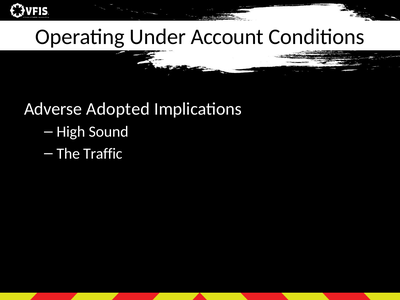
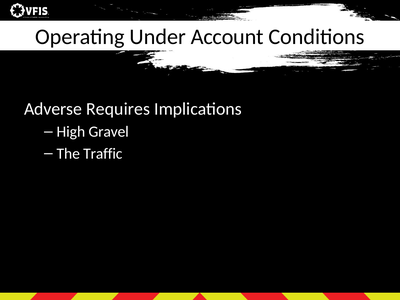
Adopted: Adopted -> Requires (118, 109)
Sound: Sound -> Gravel (109, 132)
